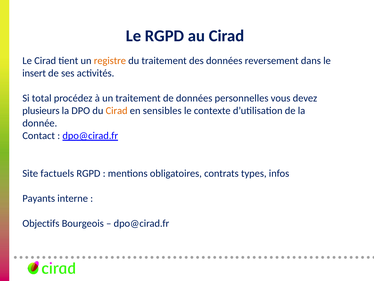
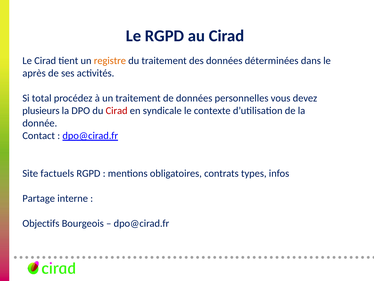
reversement: reversement -> déterminées (272, 61)
insert: insert -> après (34, 73)
Cirad colour: orange -> red (117, 111)
sensibles: sensibles -> syndicale (162, 111)
Payants: Payants -> Partage (39, 198)
